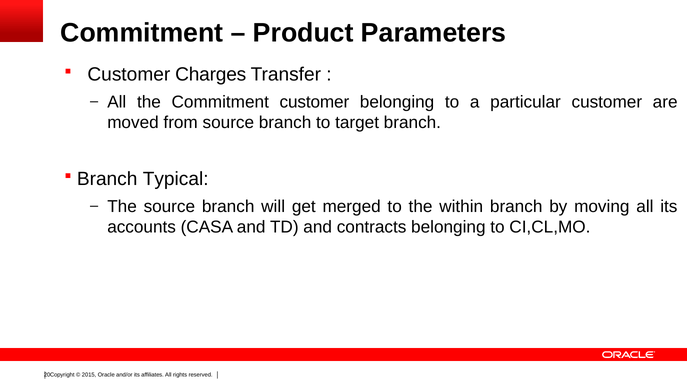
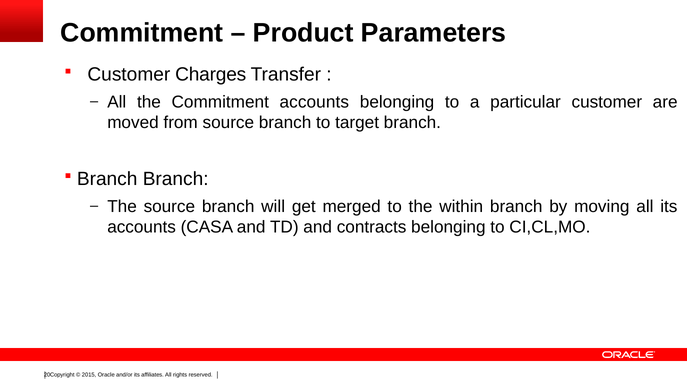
Commitment customer: customer -> accounts (314, 102)
Branch Typical: Typical -> Branch (176, 179)
